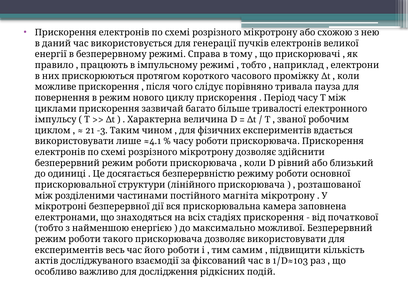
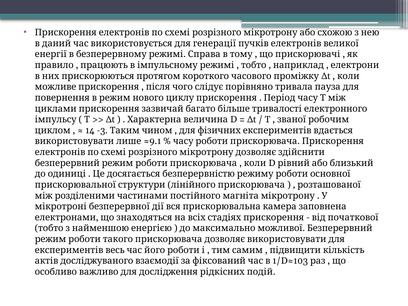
21: 21 -> 14 (90, 130)
≈4.1: ≈4.1 -> ≈9.1 (152, 141)
